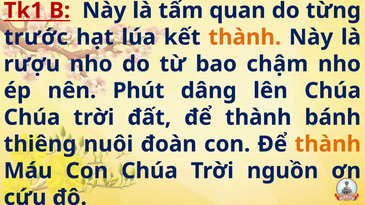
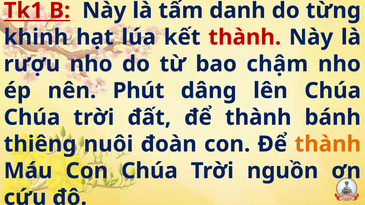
quan: quan -> danh (237, 11)
trước: trước -> khinh (36, 37)
thành colour: orange -> red (245, 37)
